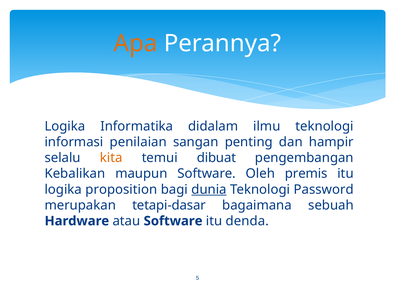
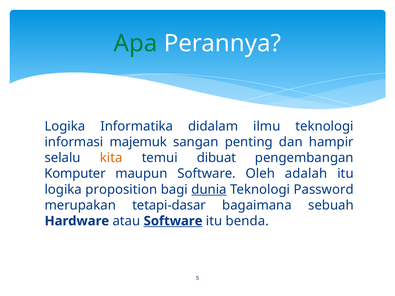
Apa colour: orange -> green (136, 43)
penilaian: penilaian -> majemuk (138, 142)
Kebalikan: Kebalikan -> Komputer (75, 174)
premis: premis -> adalah (306, 174)
Software underline: none -> present (173, 221)
denda: denda -> benda (247, 221)
